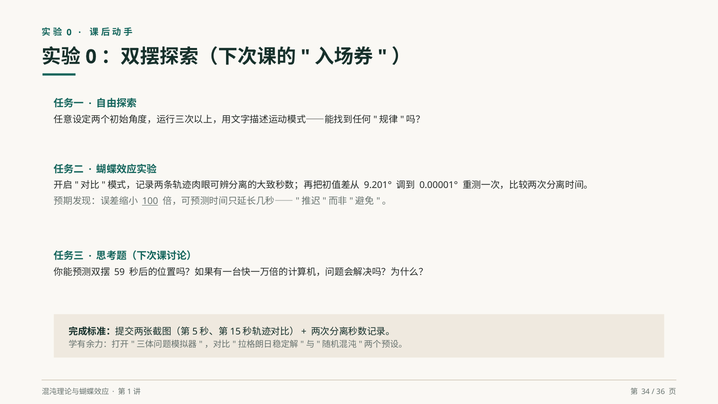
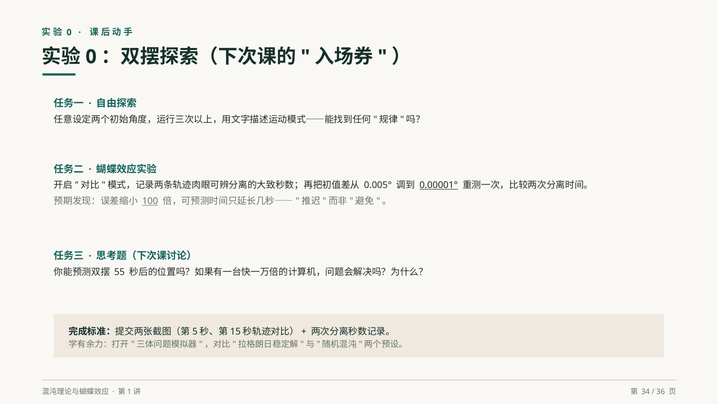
9.201°: 9.201° -> 0.005° (378, 185)
0.00001° underline: none -> present (439, 185)
59: 59 -> 55 (119, 272)
